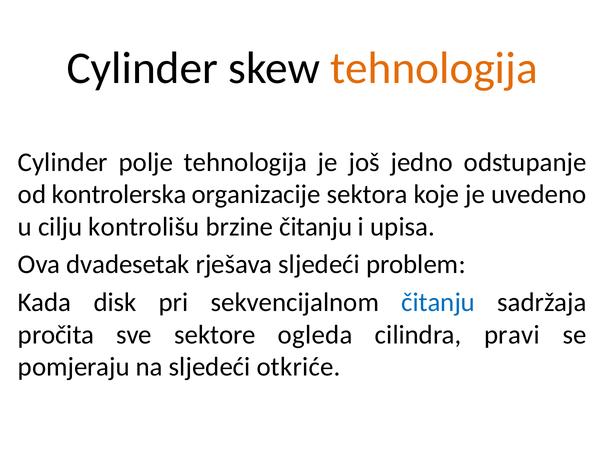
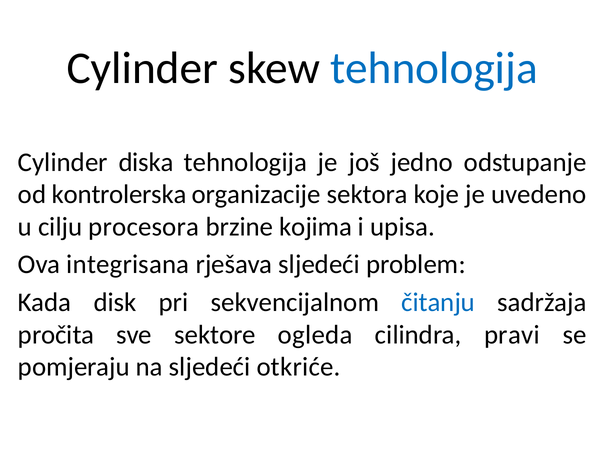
tehnologija colour: orange -> blue (434, 68)
polje: polje -> diska (146, 162)
kontrolišu: kontrolišu -> procesora (144, 227)
brzine čitanju: čitanju -> kojima (316, 227)
dvadesetak: dvadesetak -> integrisana (128, 264)
